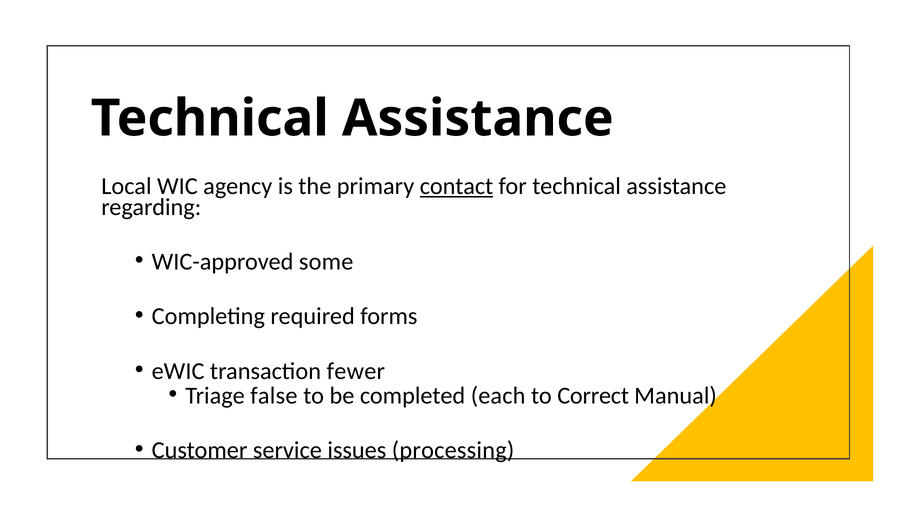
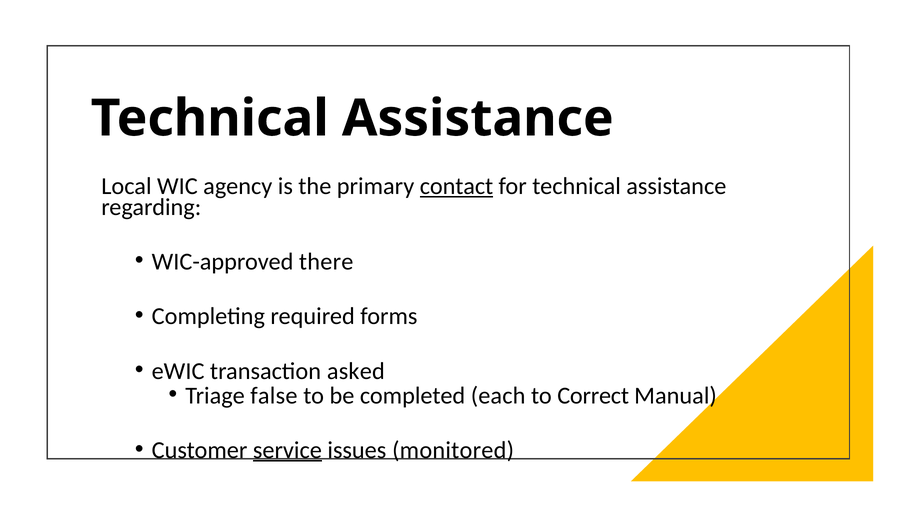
some: some -> there (326, 262)
fewer: fewer -> asked (356, 371)
service underline: none -> present (287, 450)
processing: processing -> monitored (453, 450)
